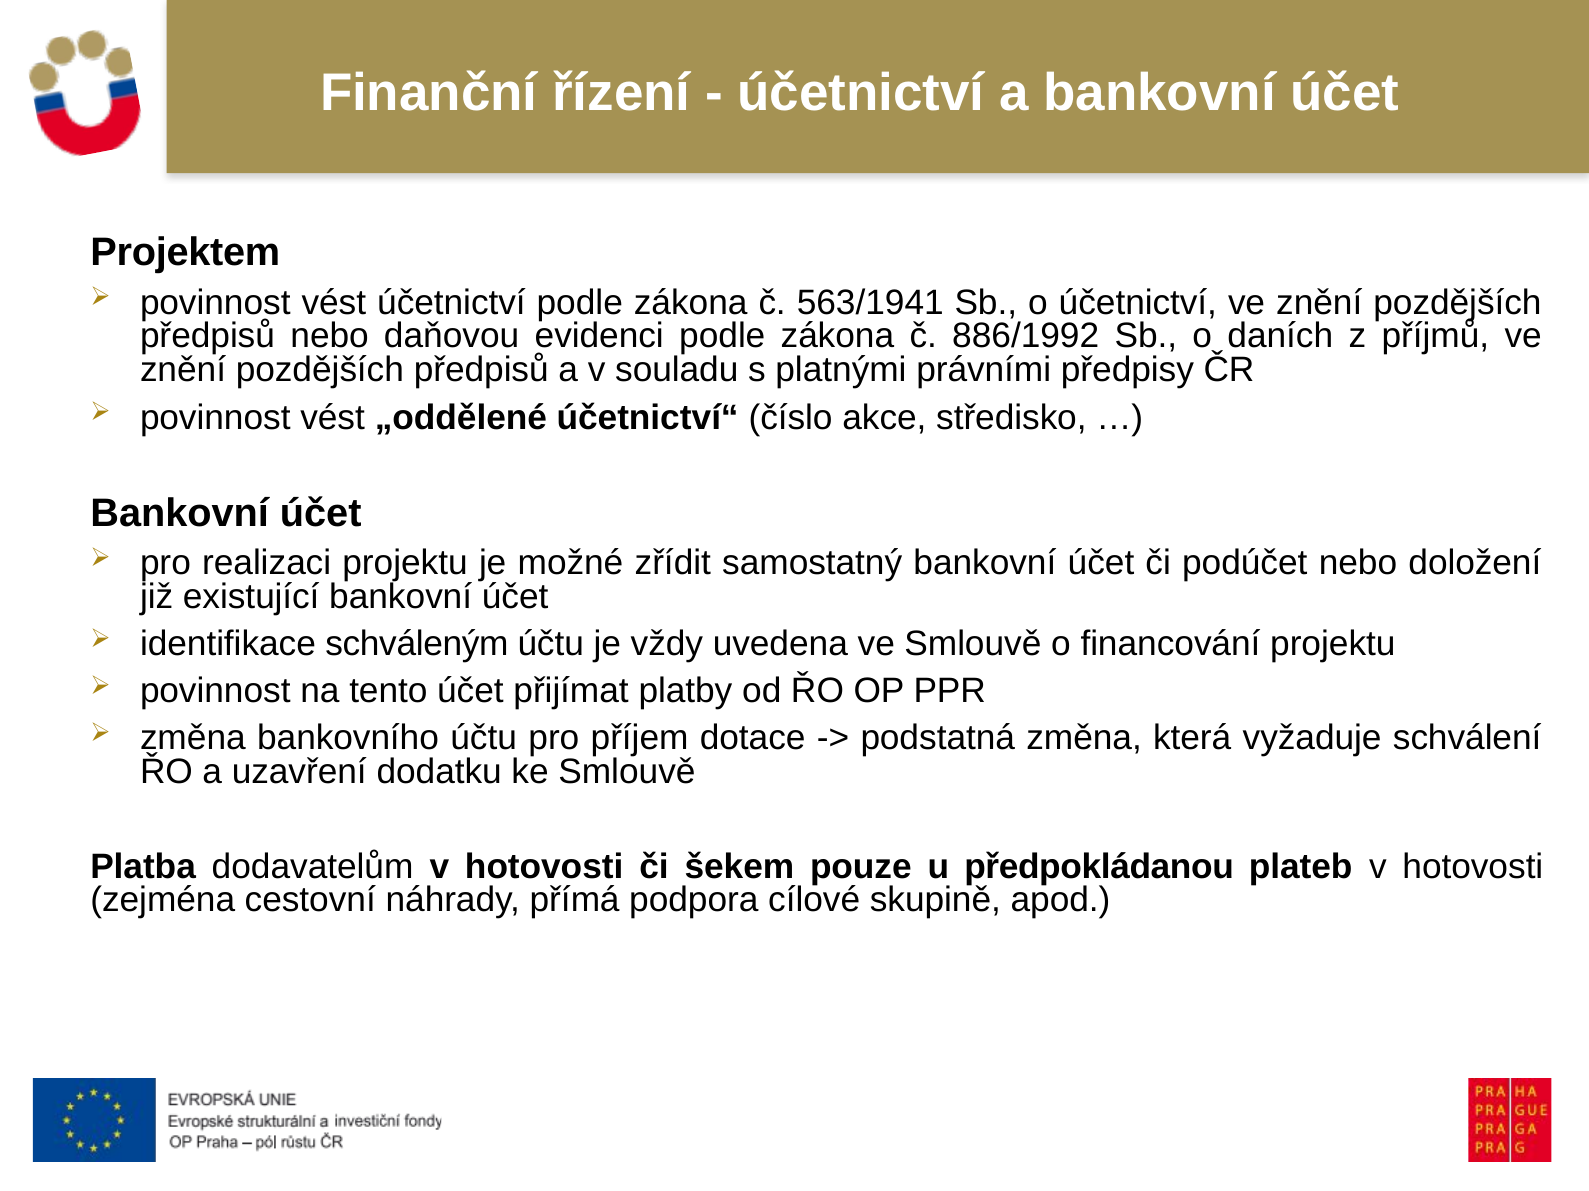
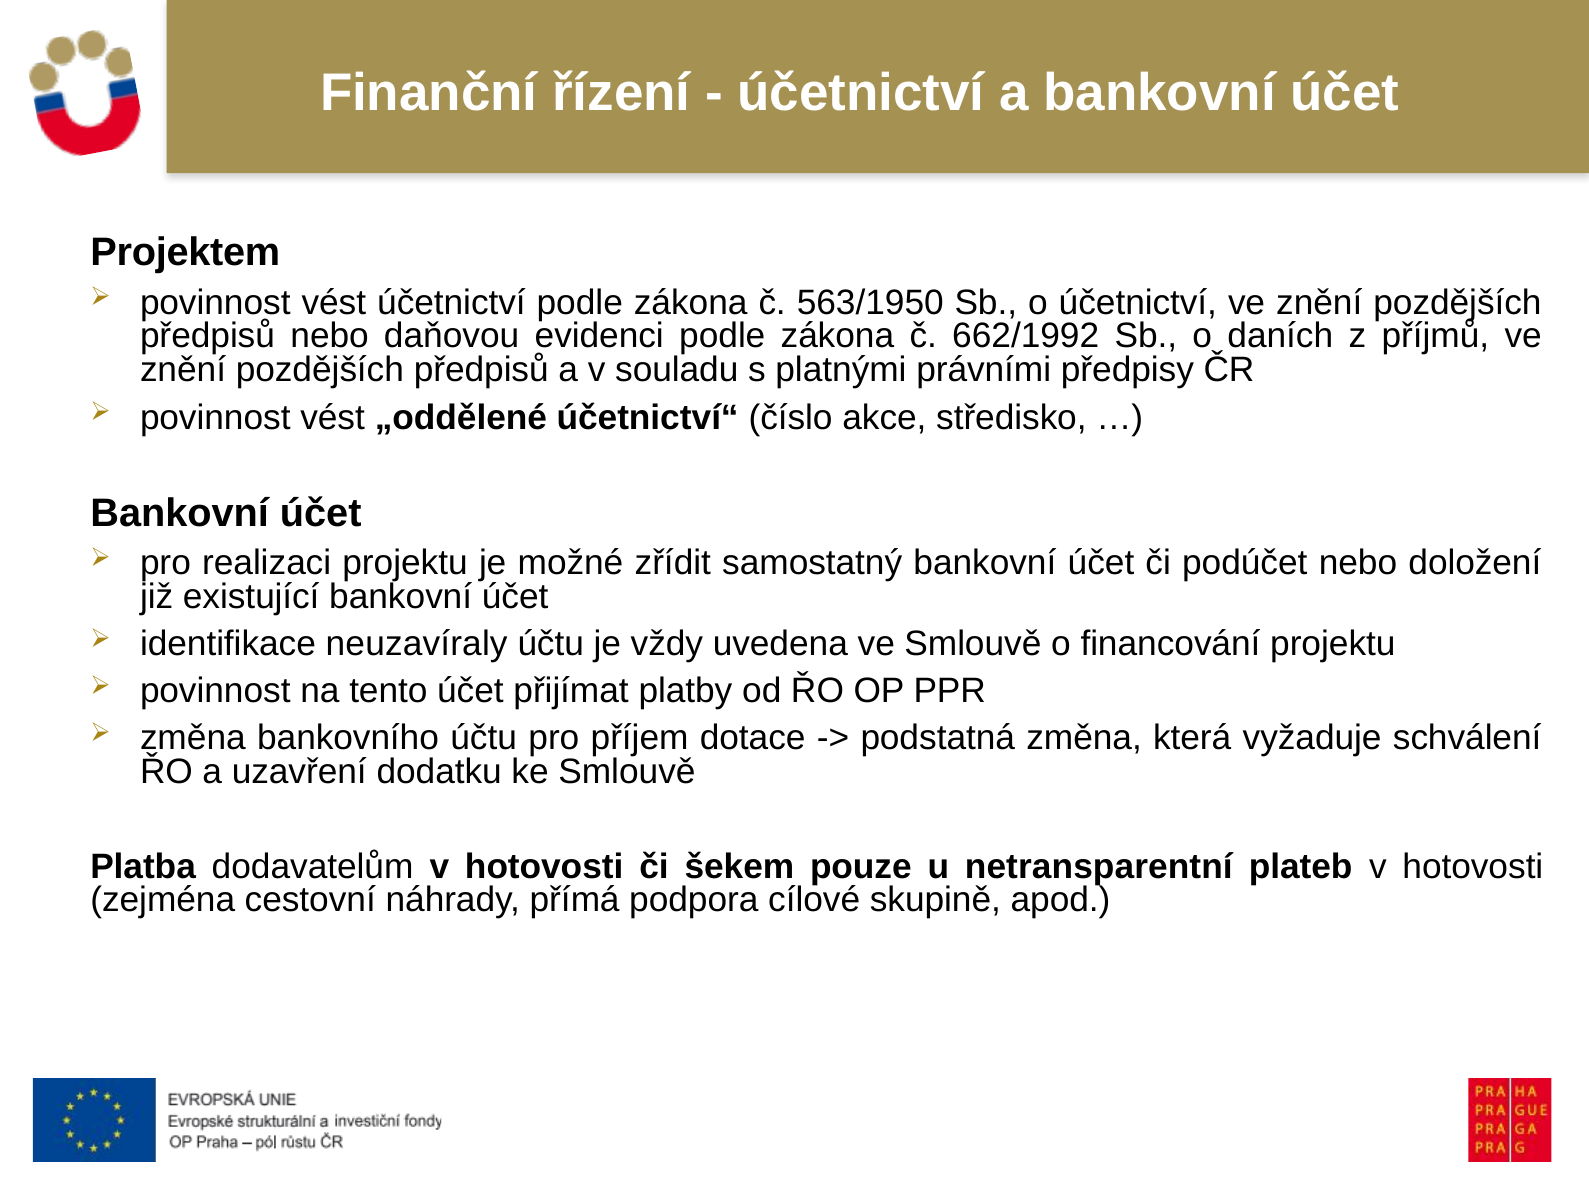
563/1941: 563/1941 -> 563/1950 (870, 303)
886/1992: 886/1992 -> 662/1992 (1026, 337)
schváleným: schváleným -> neuzavíraly (417, 644)
předpokládanou: předpokládanou -> netransparentní (1099, 867)
